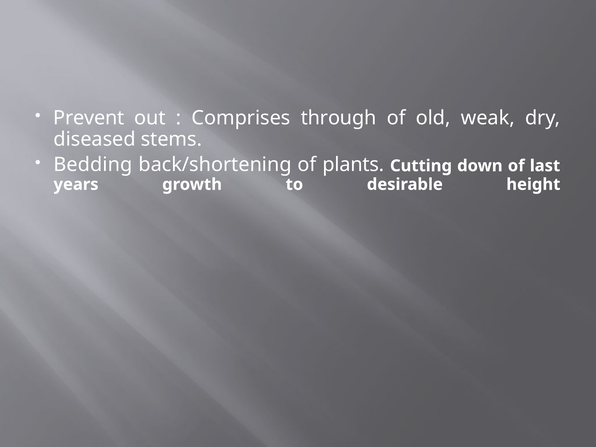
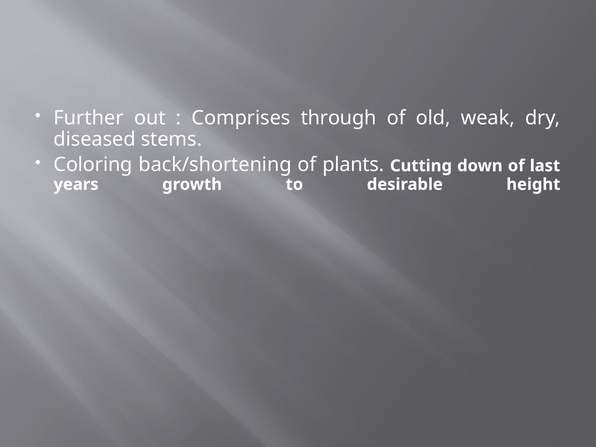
Prevent: Prevent -> Further (89, 118)
Bedding: Bedding -> Coloring (93, 165)
